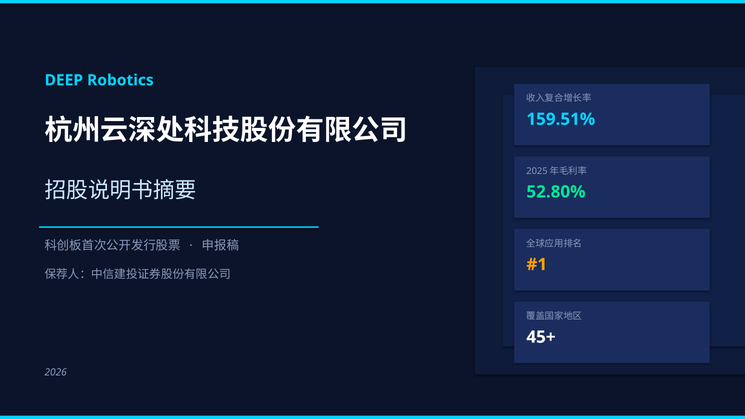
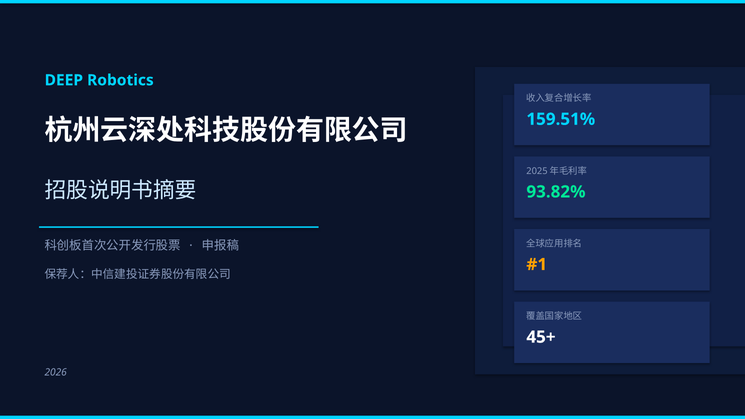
52.80%: 52.80% -> 93.82% (556, 192)
